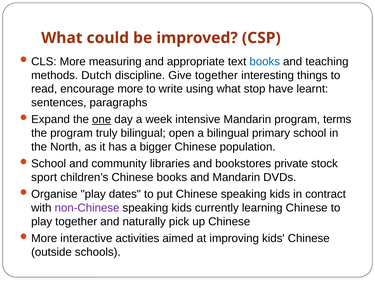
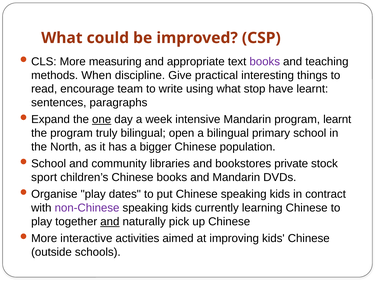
books colour: blue -> purple (265, 62)
Dutch: Dutch -> When (96, 75)
Give together: together -> practical (216, 75)
encourage more: more -> team (130, 89)
program terms: terms -> learnt (337, 120)
and underline: none -> present (110, 222)
